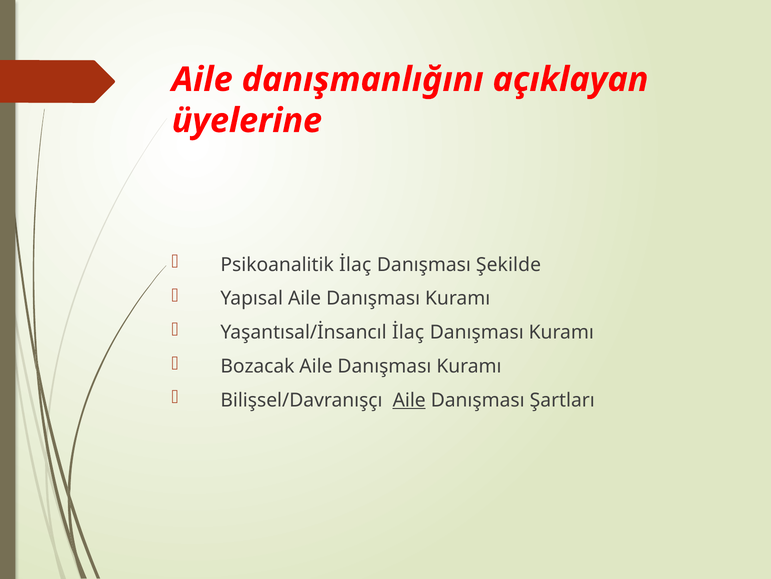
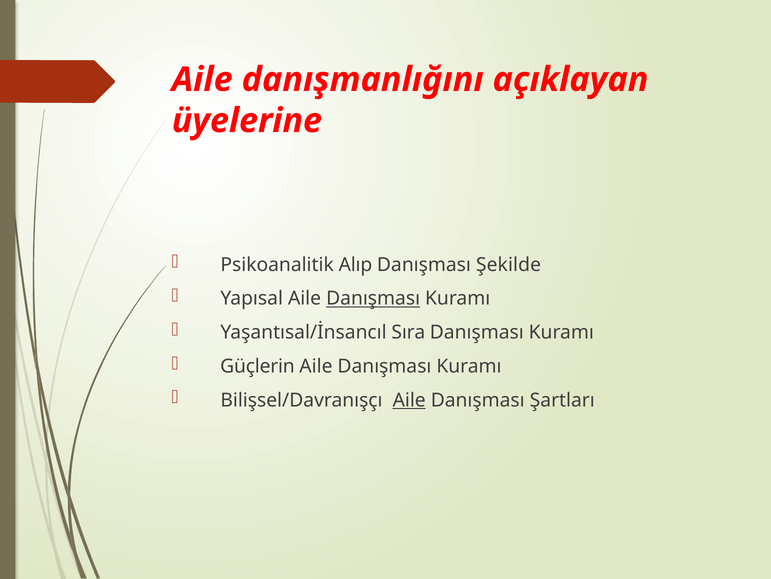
Psikoanalitik İlaç: İlaç -> Alıp (355, 264)
Danışması underline: none -> present (373, 298)
Yaşantısal/İnsancıl İlaç: İlaç -> Sıra (408, 332)
Bozacak: Bozacak -> Güçlerin (258, 366)
